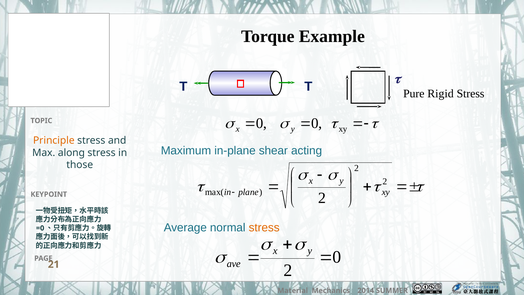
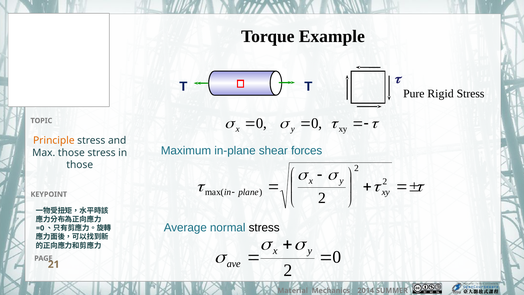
acting: acting -> forces (307, 151)
Max along: along -> those (71, 153)
stress colour: orange -> black (264, 228)
